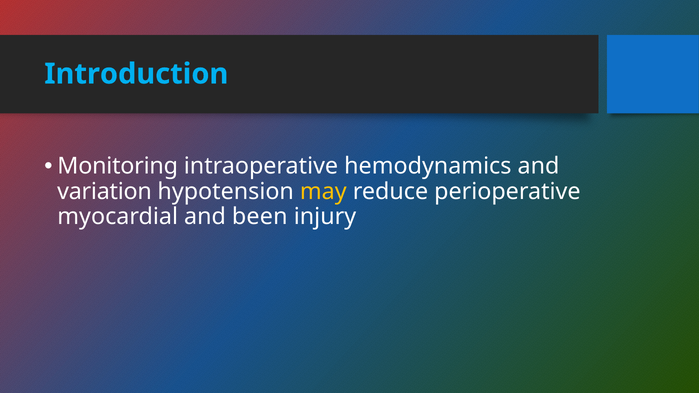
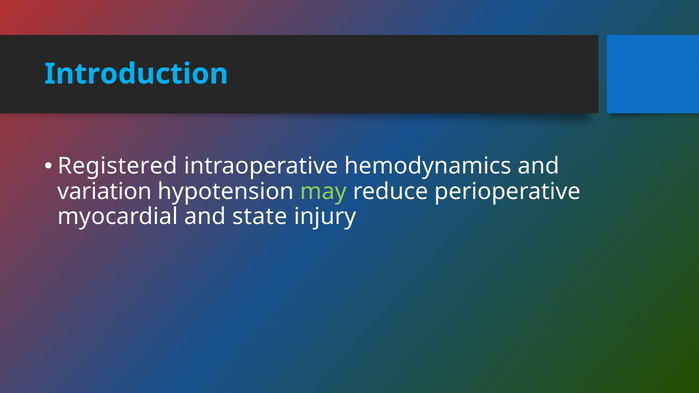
Monitoring: Monitoring -> Registered (117, 166)
may colour: yellow -> light green (323, 192)
been: been -> state (260, 217)
